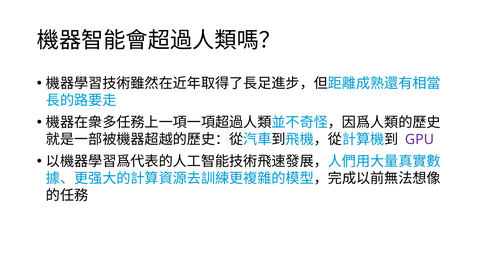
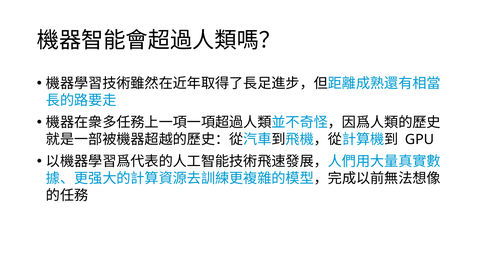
GPU colour: purple -> black (419, 140)
